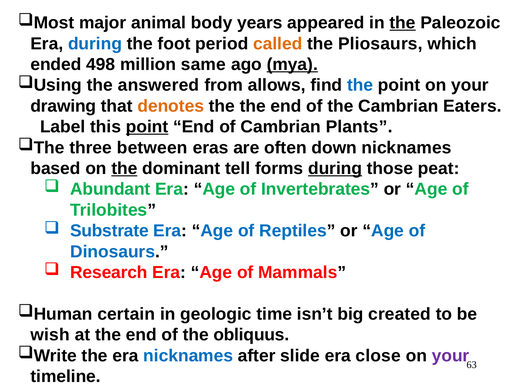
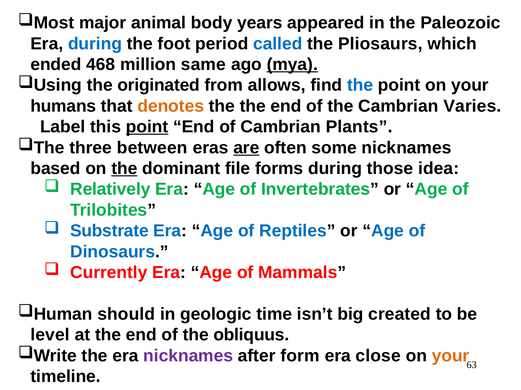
the underline: present -> none (403, 23)
called colour: orange -> blue (278, 44)
498: 498 -> 468 (101, 65)
answered: answered -> originated (159, 85)
drawing: drawing -> humans (63, 106)
Eaters: Eaters -> Varies (472, 106)
are underline: none -> present (246, 148)
down: down -> some (334, 148)
tell: tell -> file (238, 169)
during underline: present -> none (335, 169)
peat: peat -> idea (439, 169)
Abundant: Abundant -> Relatively (110, 190)
Research: Research -> Currently (109, 273)
certain: certain -> should (126, 315)
wish: wish -> level (50, 335)
nicknames colour: blue -> purple (188, 356)
slide: slide -> form (300, 356)
your colour: purple -> orange (451, 356)
